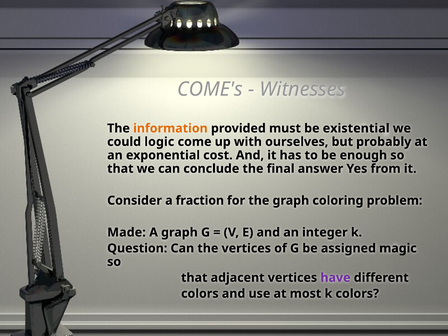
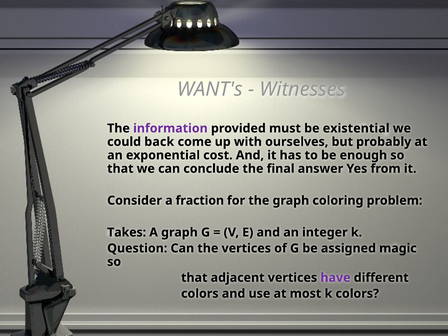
COME's: COME's -> WANT's (210, 89)
information colour: orange -> purple (170, 128)
logic: logic -> back (159, 142)
Made: Made -> Takes (127, 232)
